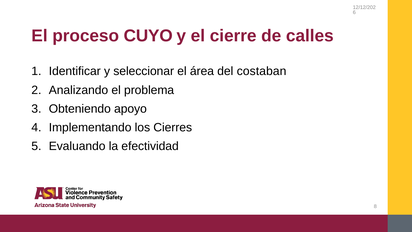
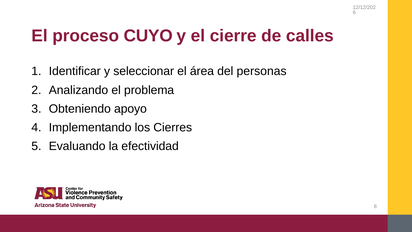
costaban: costaban -> personas (262, 71)
